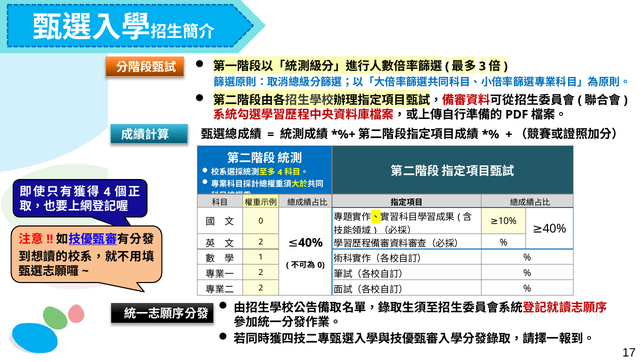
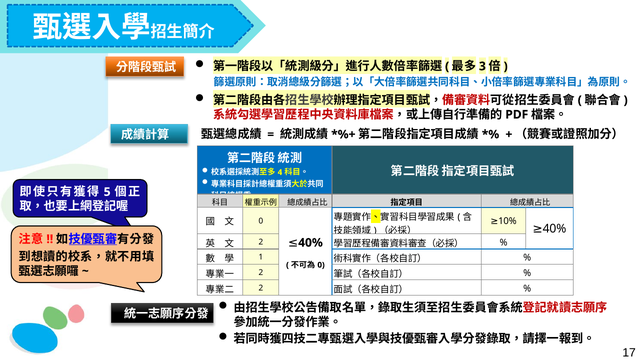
4: 4 -> 5 (107, 192)
